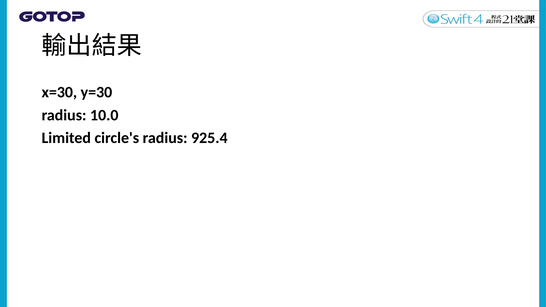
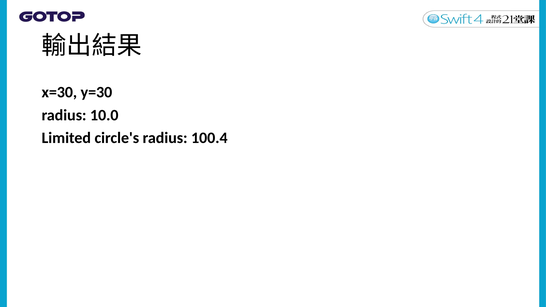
925.4: 925.4 -> 100.4 (209, 138)
